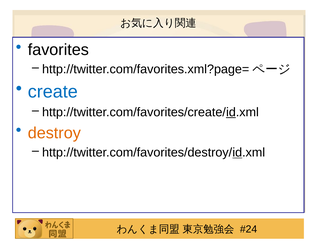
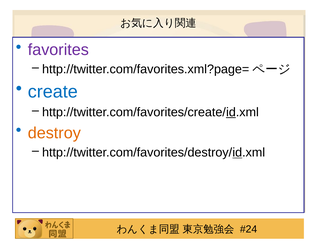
favorites colour: black -> purple (58, 50)
